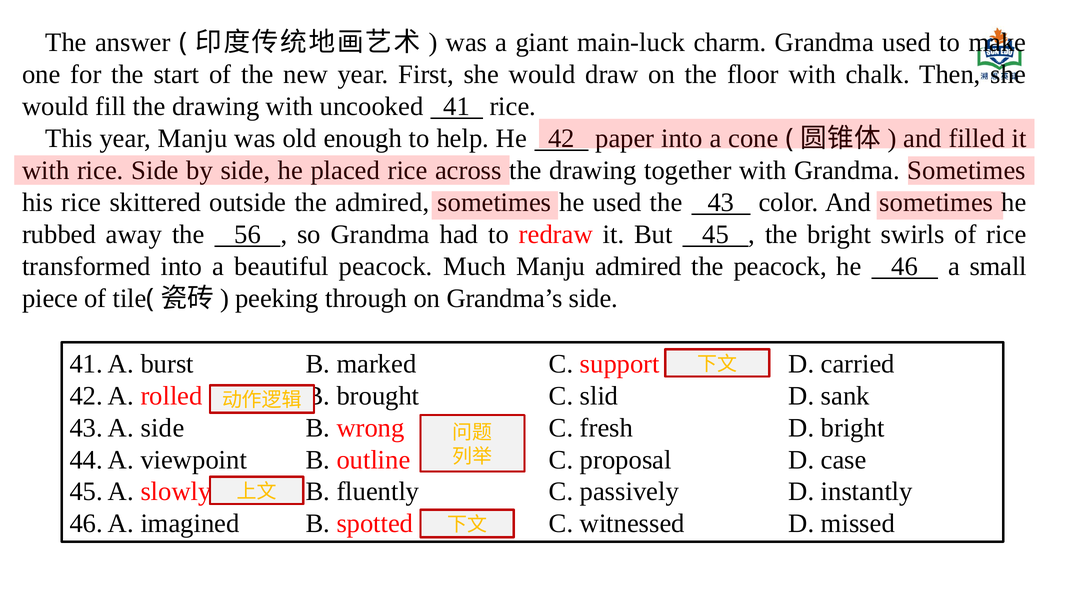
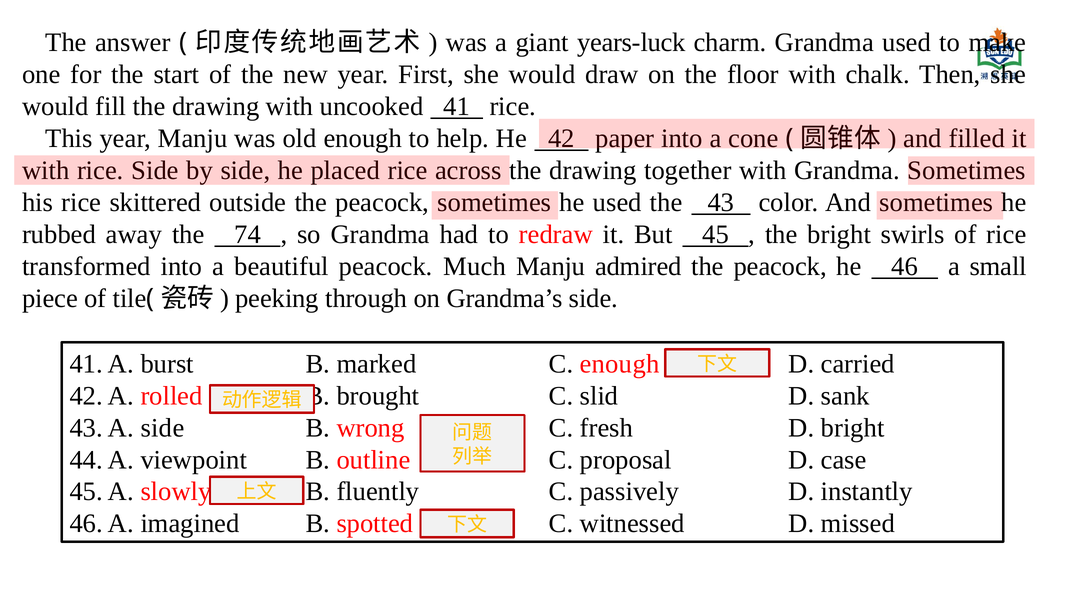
main-luck: main-luck -> years-luck (631, 43)
outside the admired: admired -> peacock (382, 202)
56: 56 -> 74 (248, 234)
C support: support -> enough (620, 364)
